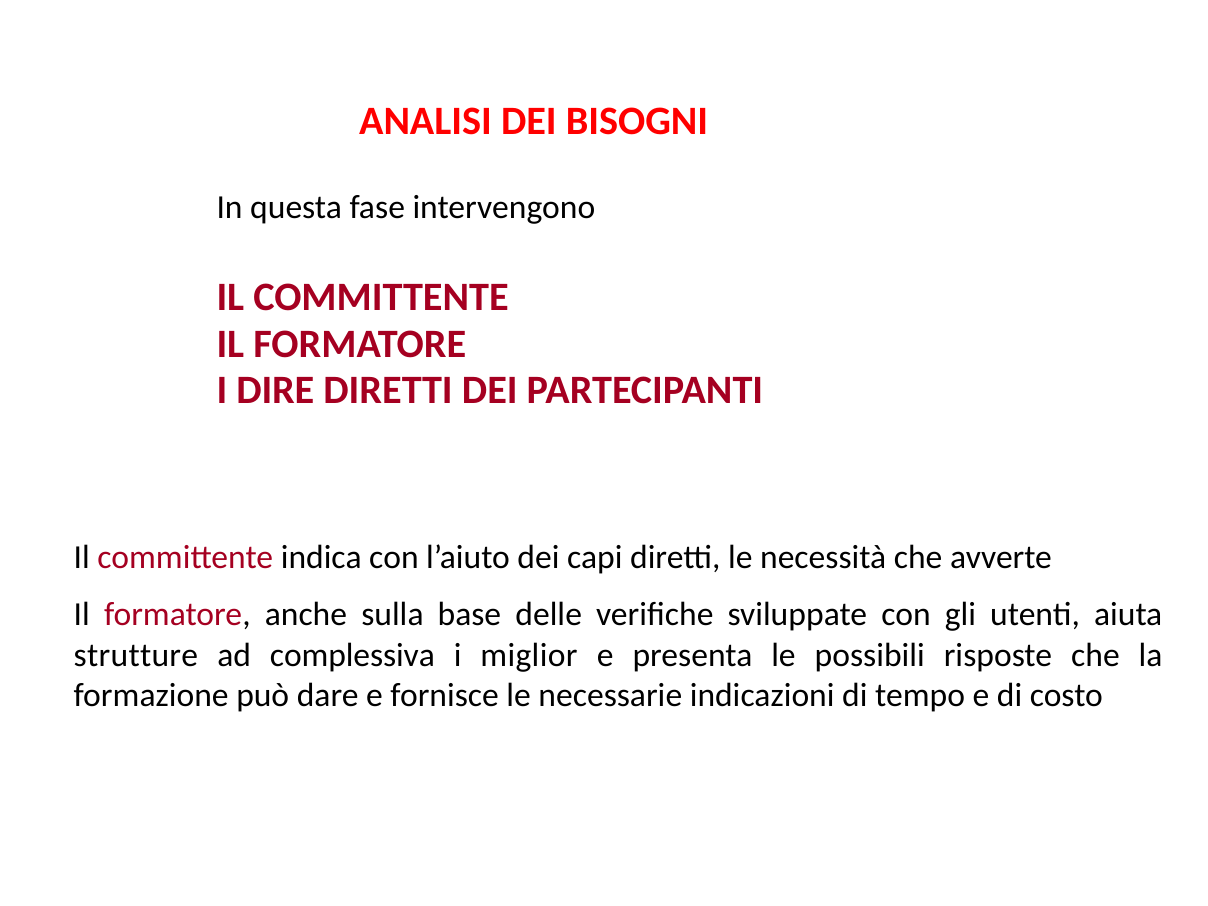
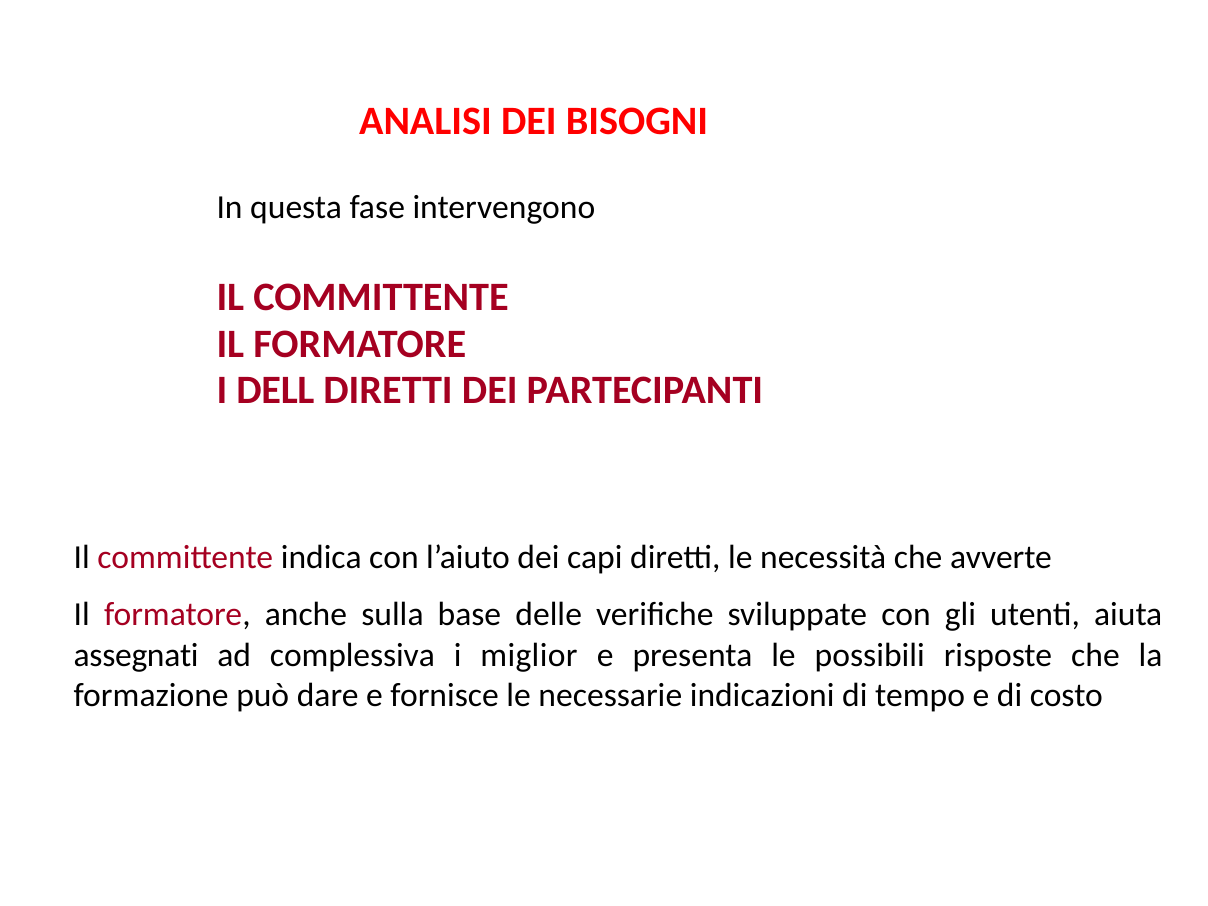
DIRE: DIRE -> DELL (275, 391)
strutture: strutture -> assegnati (136, 655)
